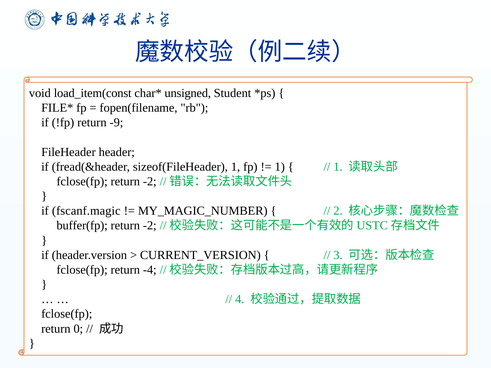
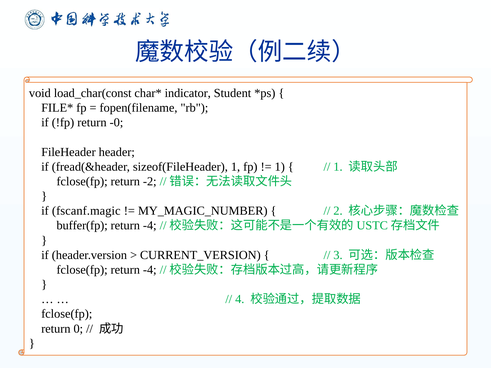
load_item(const: load_item(const -> load_char(const (93, 93)
unsigned: unsigned -> indicator (188, 93)
-9: -9 -> -0 (116, 123)
-2: -2 -> -4 (150, 226)
